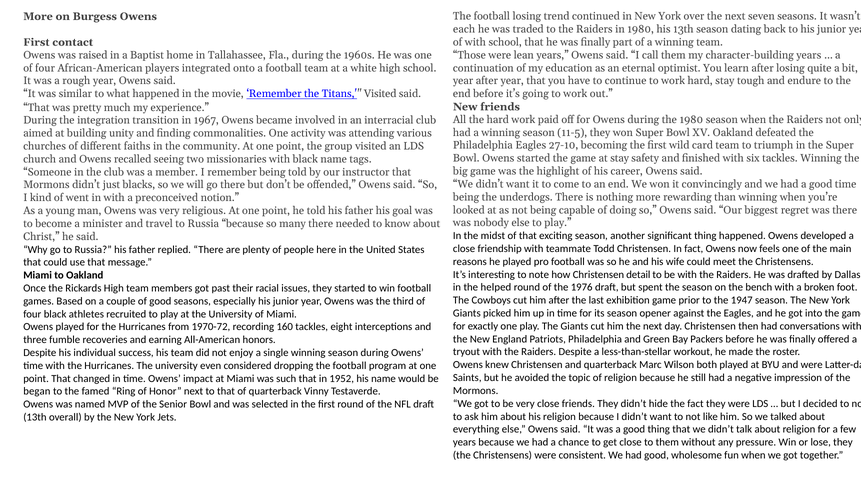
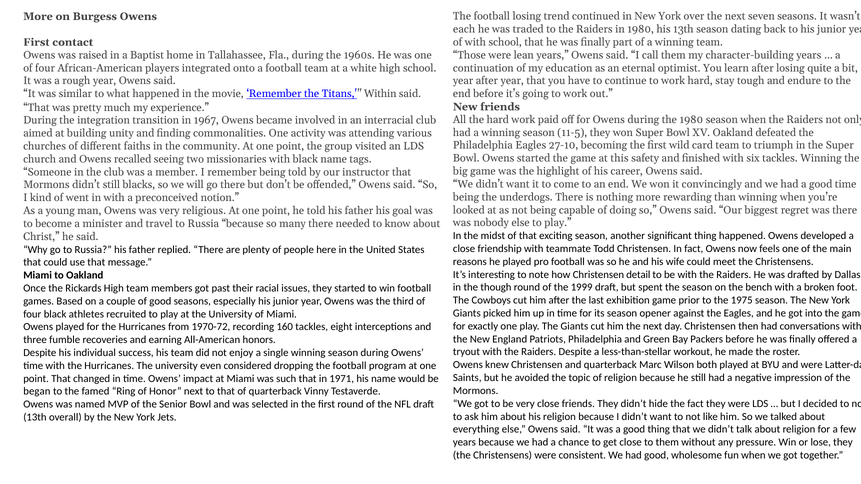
Titans Visited: Visited -> Within (380, 94)
at stay: stay -> this (620, 158)
didn’t just: just -> still (111, 185)
helped: helped -> though (496, 288)
1976: 1976 -> 1999 (582, 288)
1947: 1947 -> 1975 (742, 301)
1952: 1952 -> 1971 (342, 379)
